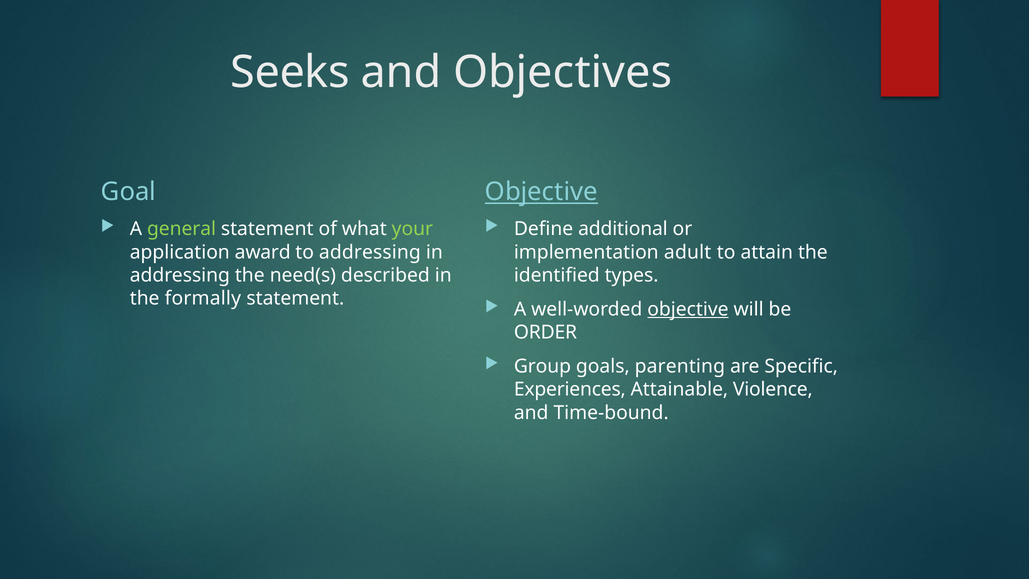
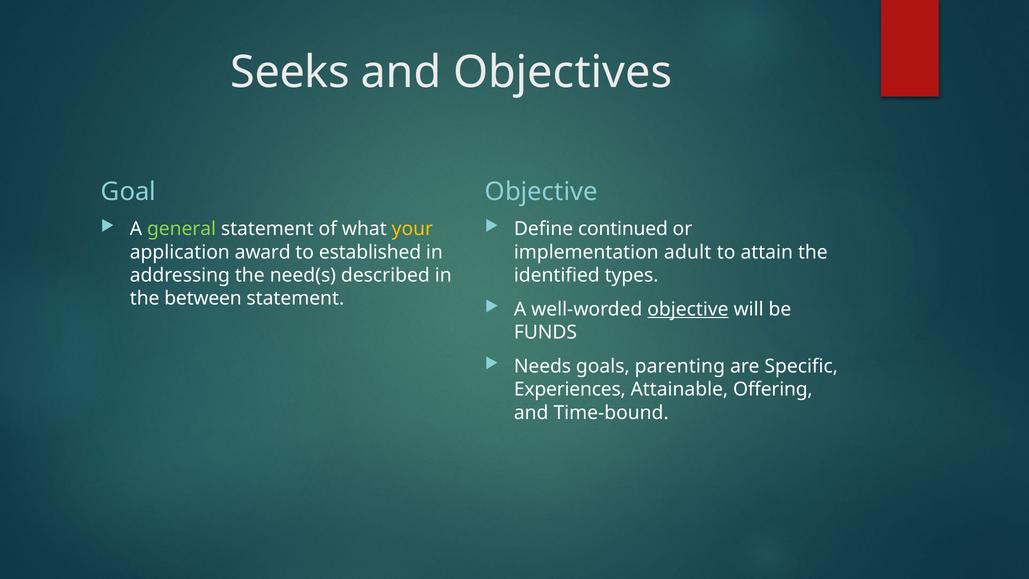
Objective underline: present -> none (541, 192)
your colour: light green -> yellow (412, 229)
additional: additional -> continued (623, 229)
to addressing: addressing -> established (370, 252)
formally: formally -> between (203, 298)
ORDER: ORDER -> FUNDS (545, 332)
Group: Group -> Needs (542, 366)
Violence: Violence -> Offering (773, 389)
